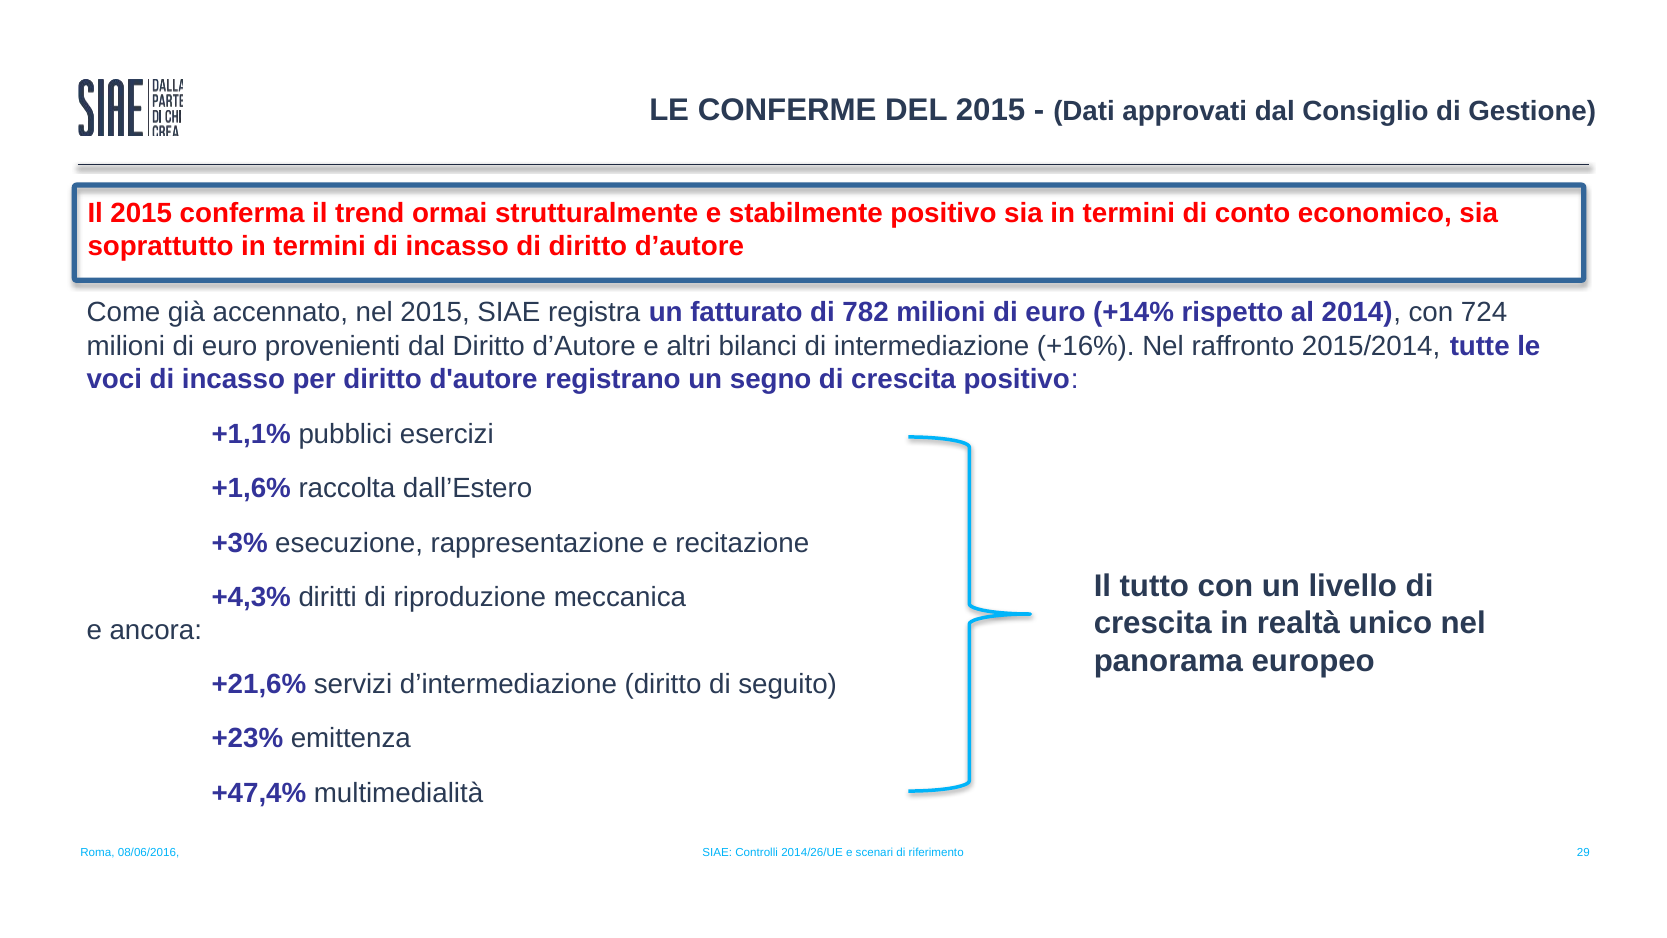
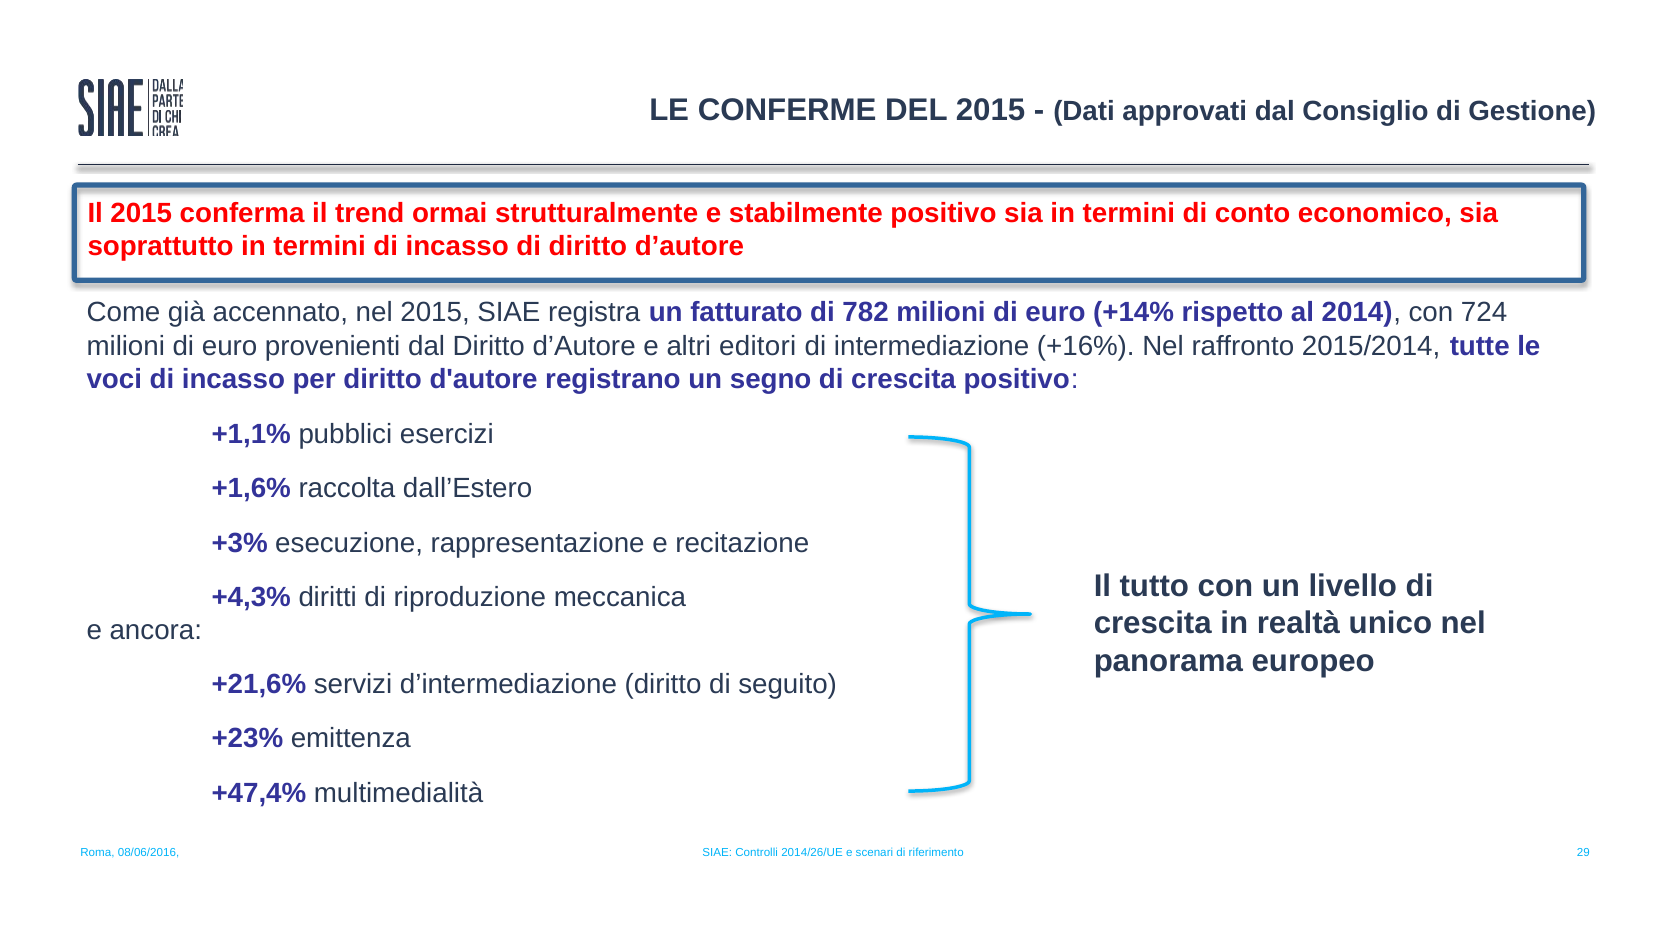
bilanci: bilanci -> editori (758, 346)
